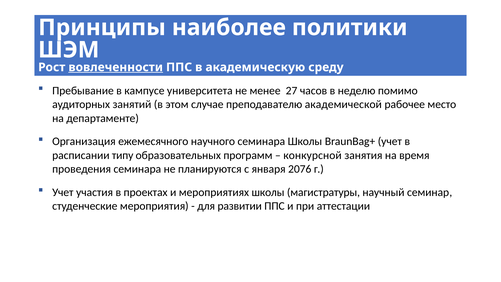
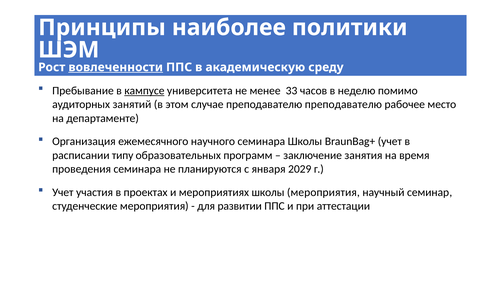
кампусе underline: none -> present (144, 91)
27: 27 -> 33 (292, 91)
преподавателю академической: академической -> преподавателю (343, 104)
конкурсной: конкурсной -> заключение (313, 155)
2076: 2076 -> 2029 (300, 169)
школы магистратуры: магистратуры -> мероприятия (323, 192)
